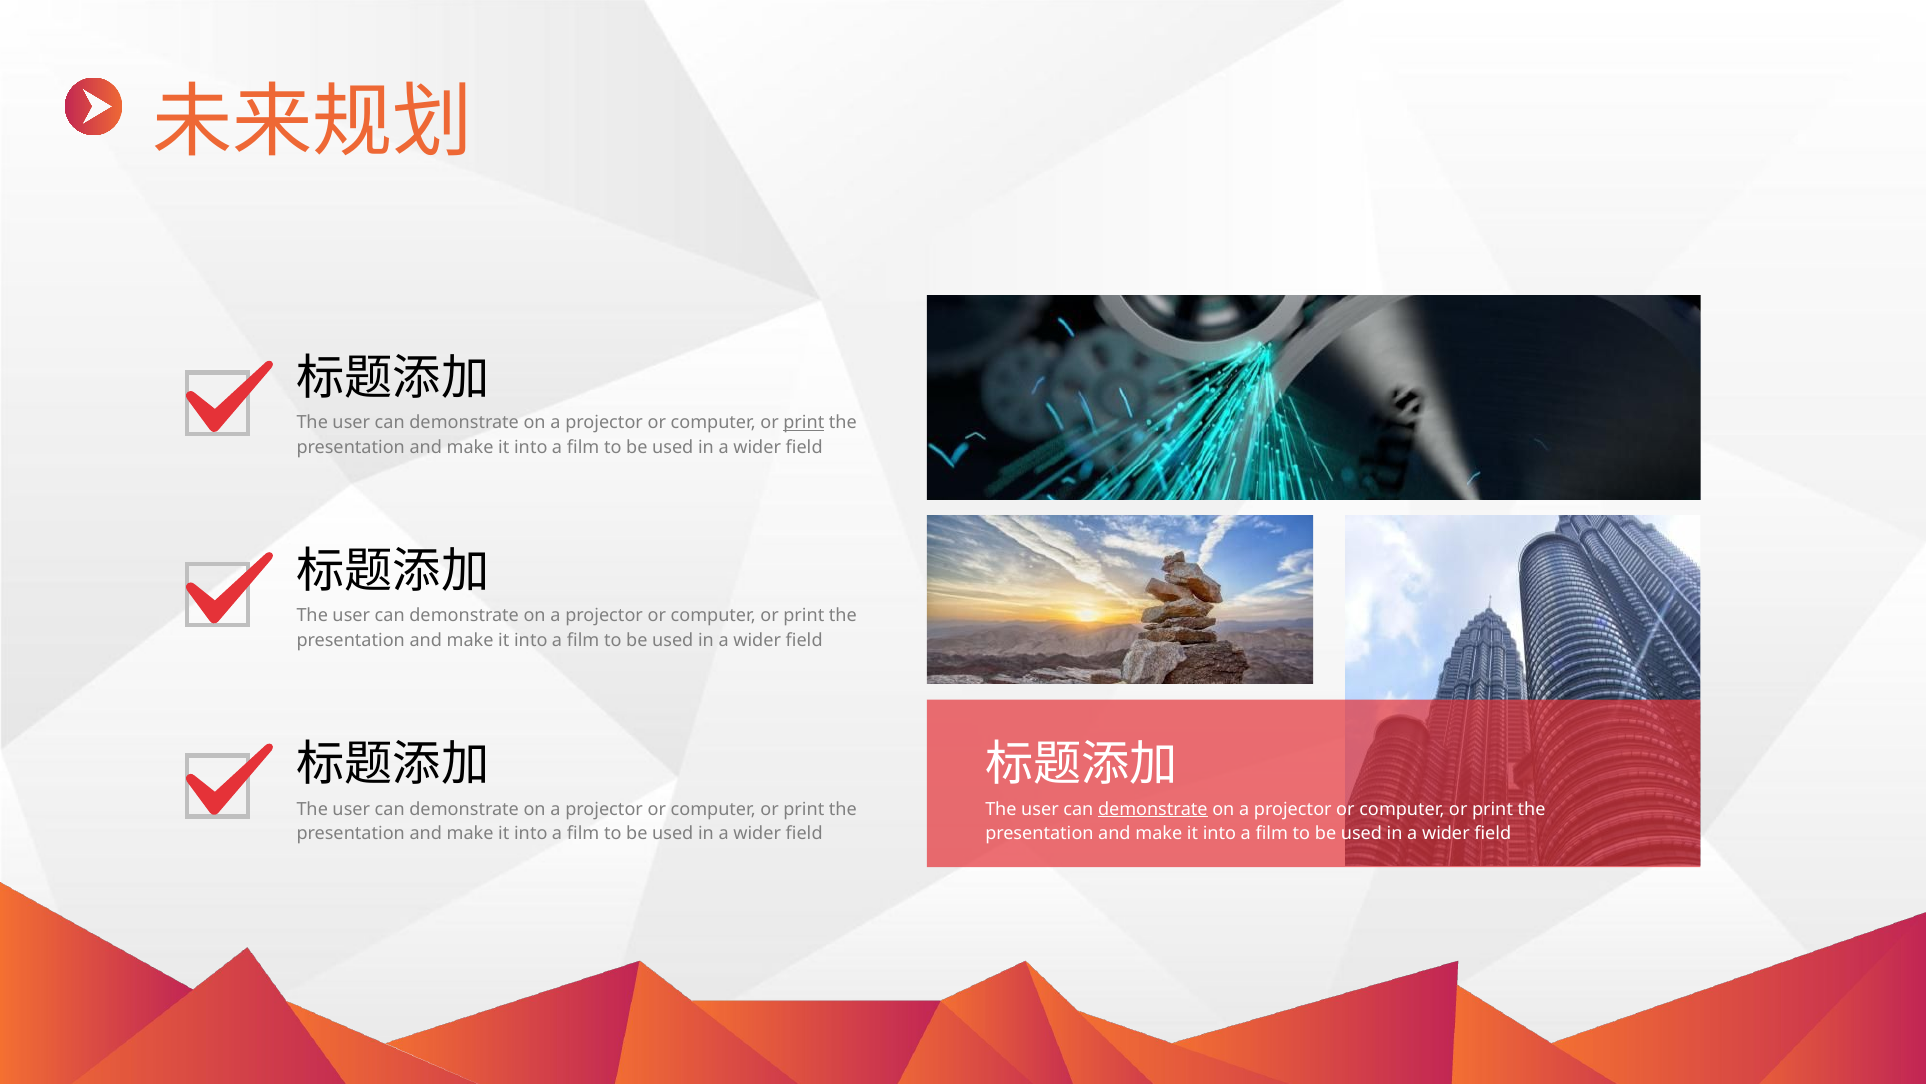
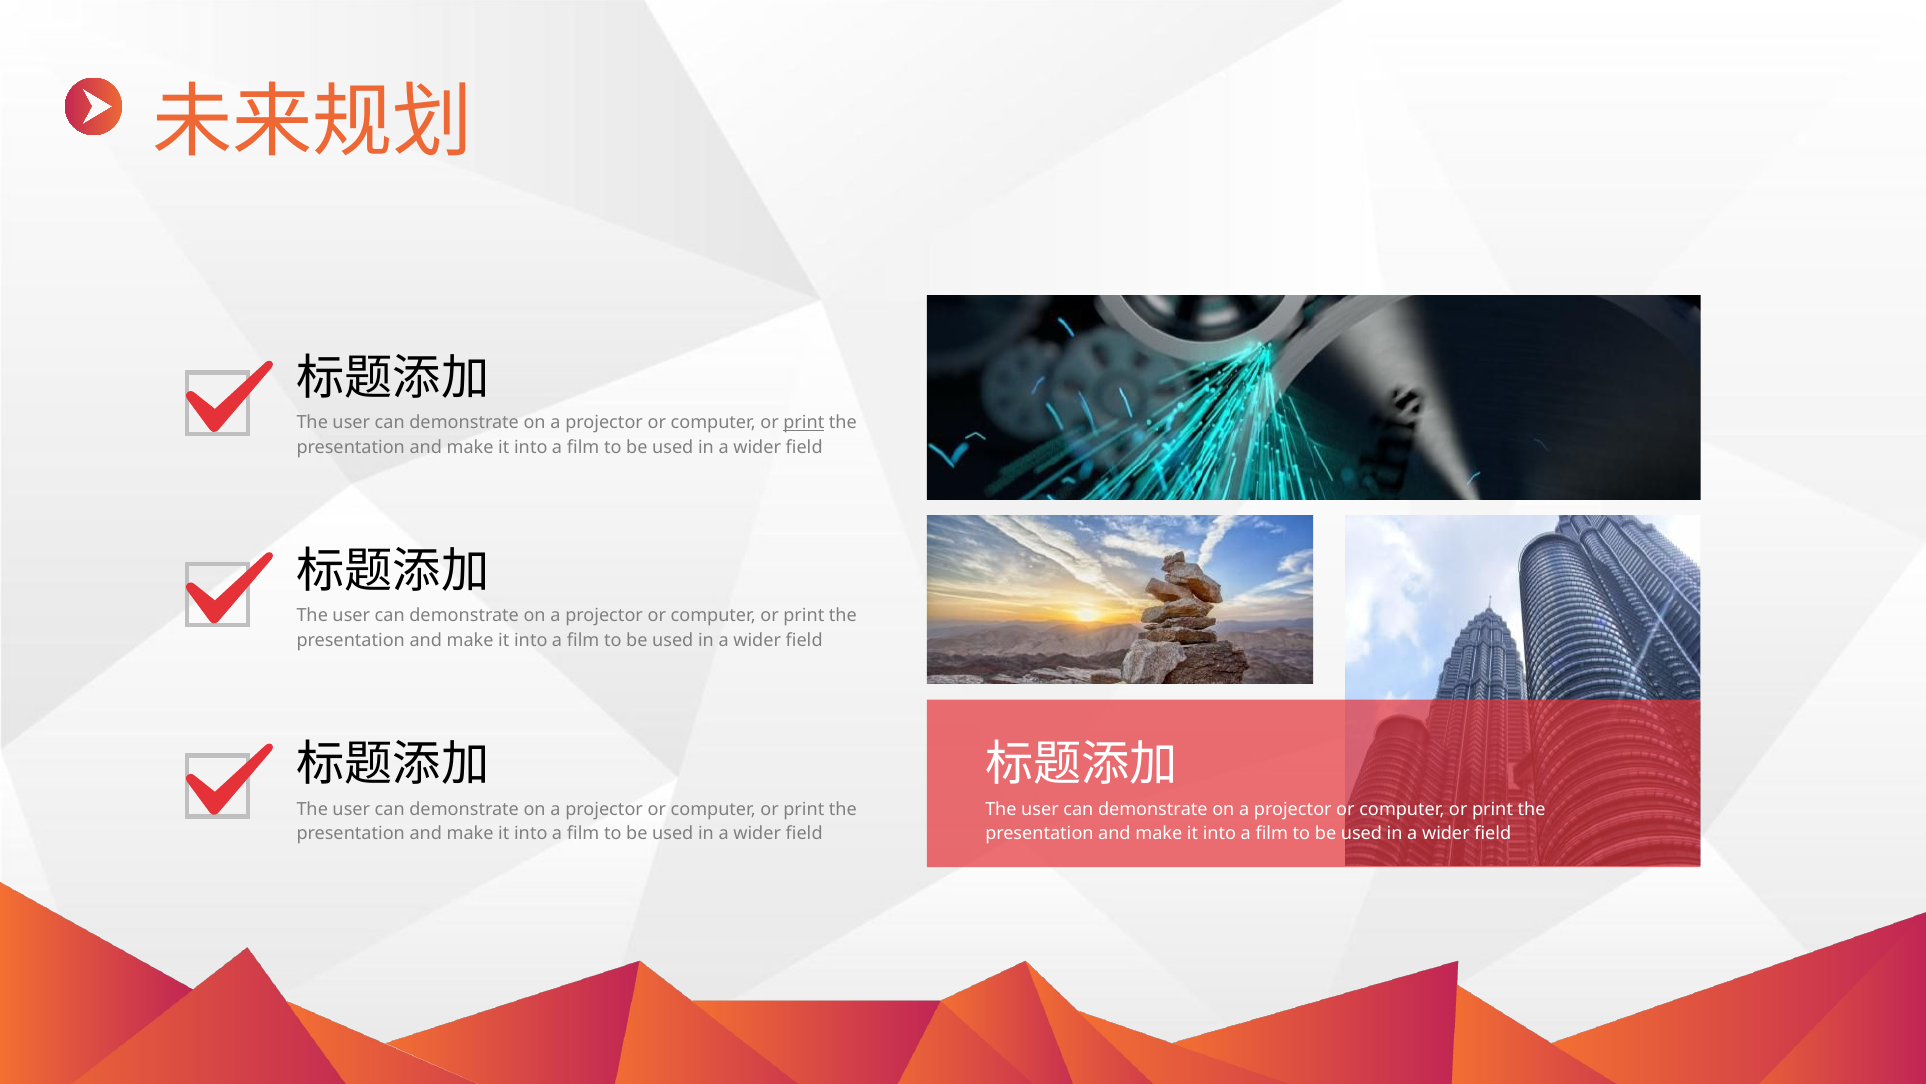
demonstrate underline: present -> none (1153, 809)
